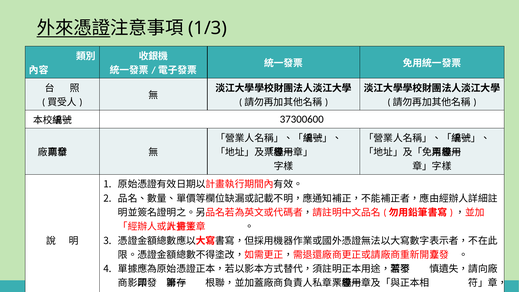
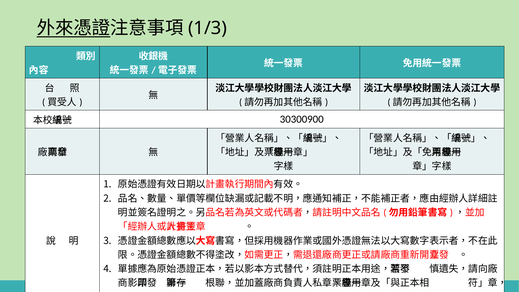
37300600: 37300600 -> 30300900 (302, 119)
